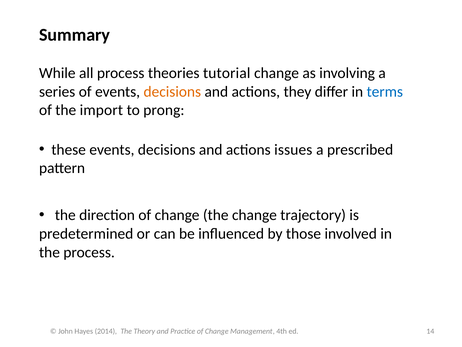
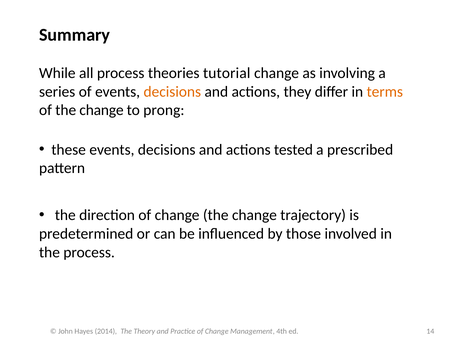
terms colour: blue -> orange (385, 92)
of the import: import -> change (102, 110)
issues: issues -> tested (293, 149)
